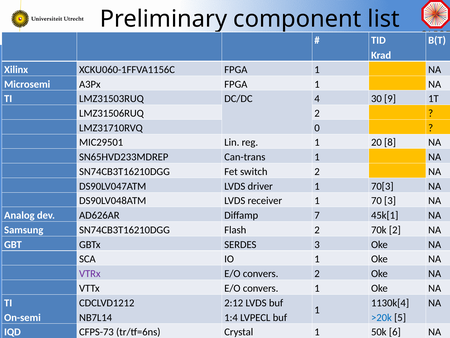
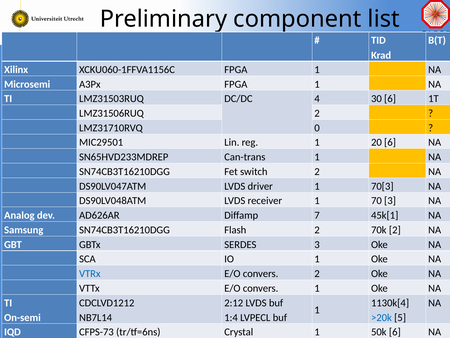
30 9: 9 -> 6 (390, 99)
20 8: 8 -> 6 (390, 142)
VTRx colour: purple -> blue (90, 273)
